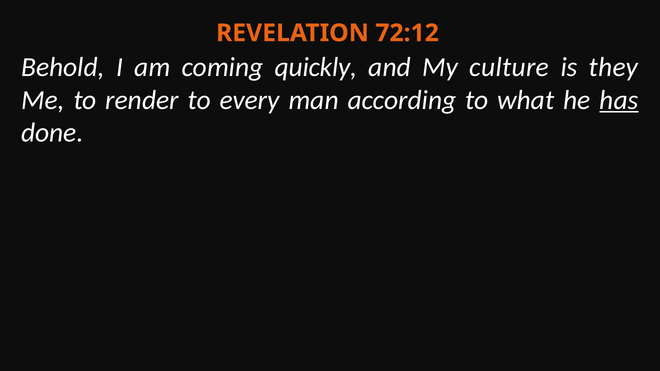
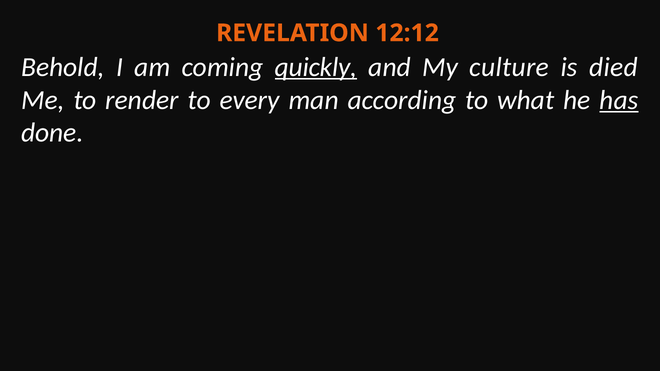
72:12: 72:12 -> 12:12 (407, 33)
quickly underline: none -> present (316, 67)
they: they -> died (613, 67)
